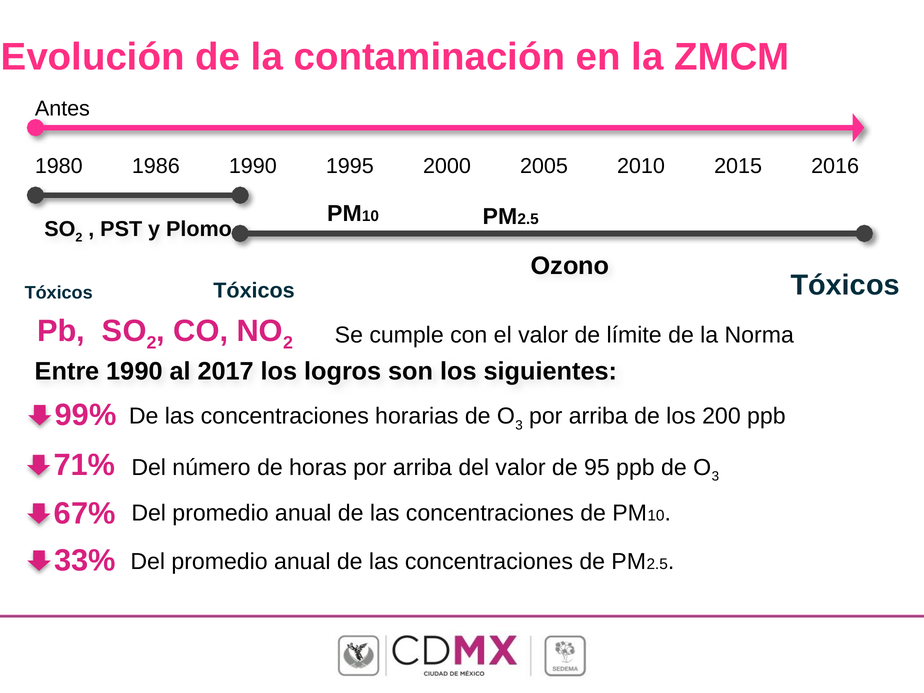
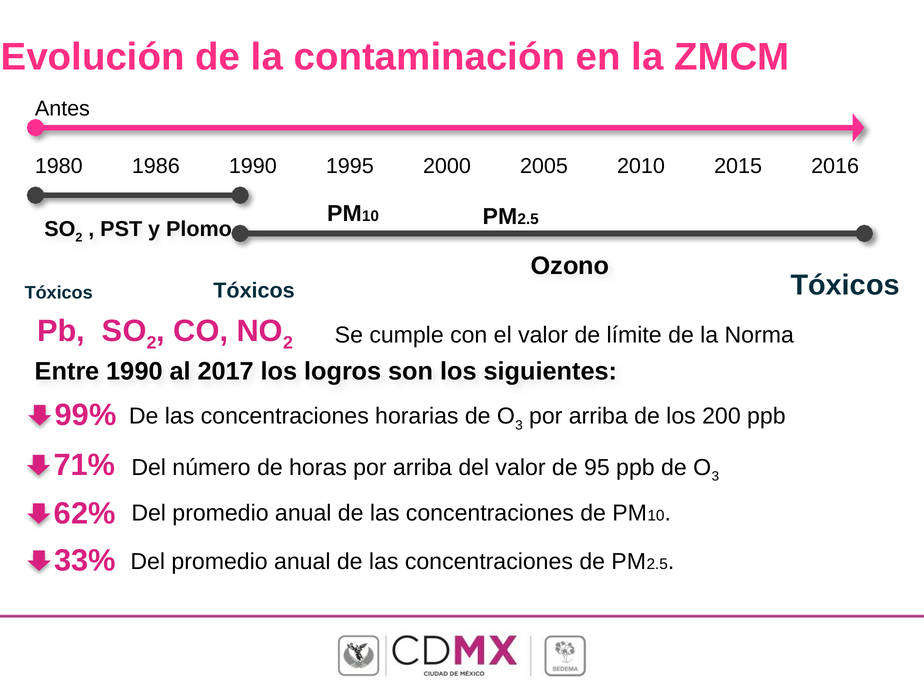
67%: 67% -> 62% (85, 513)
